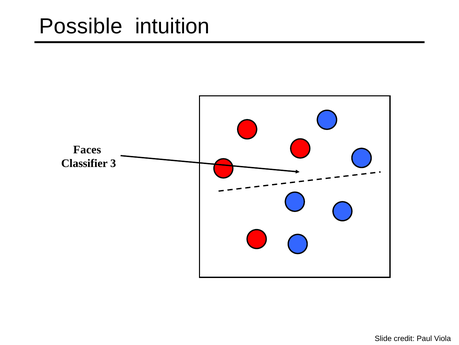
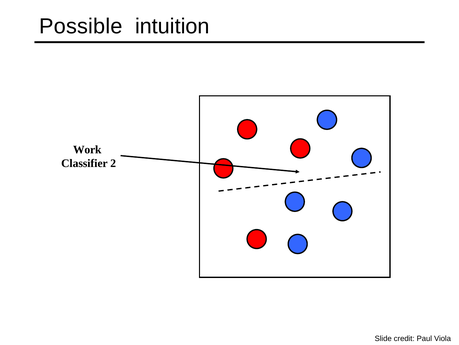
Faces: Faces -> Work (87, 149)
3: 3 -> 2 (113, 163)
